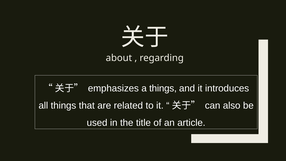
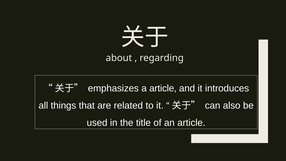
a things: things -> article (163, 88)
